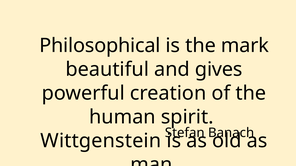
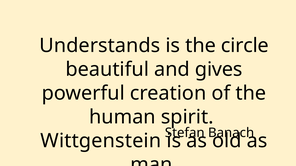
Philosophical: Philosophical -> Understands (100, 46)
mark: mark -> circle (245, 46)
